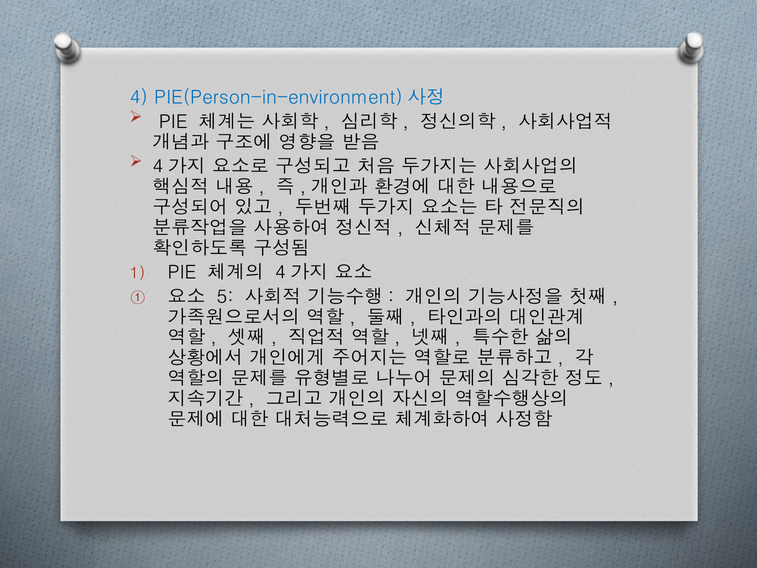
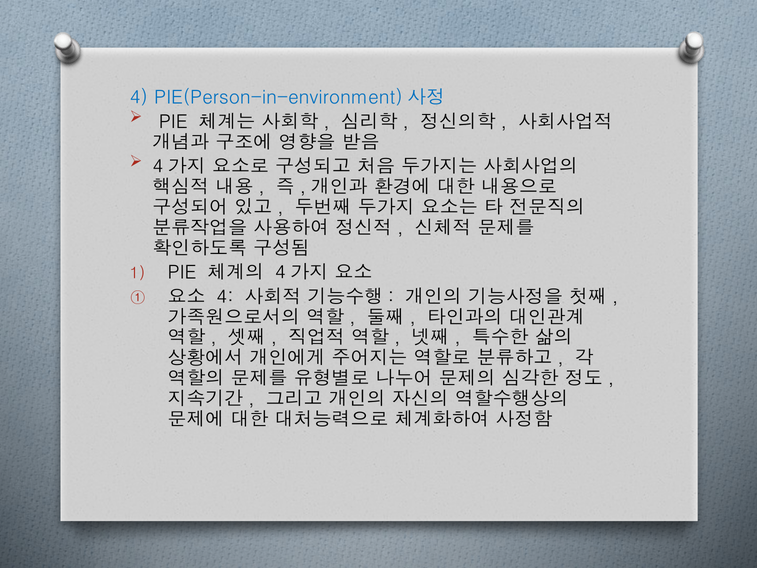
5: 5 -> 4 (225, 297)
